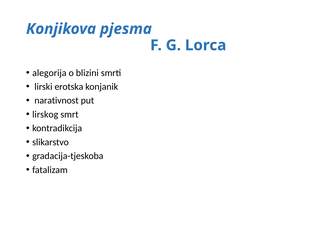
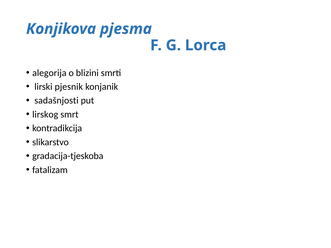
erotska: erotska -> pjesnik (69, 87)
narativnost: narativnost -> sadašnjosti (56, 101)
